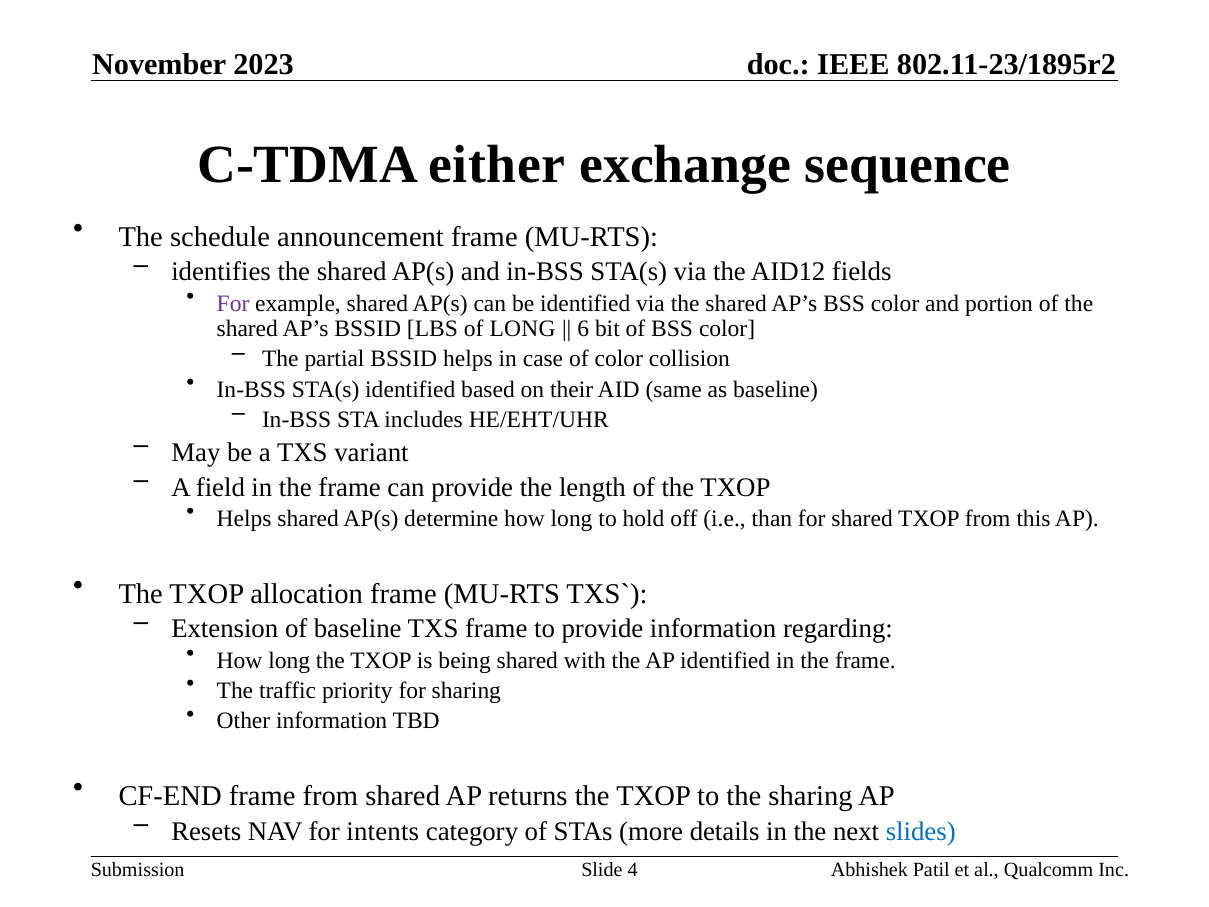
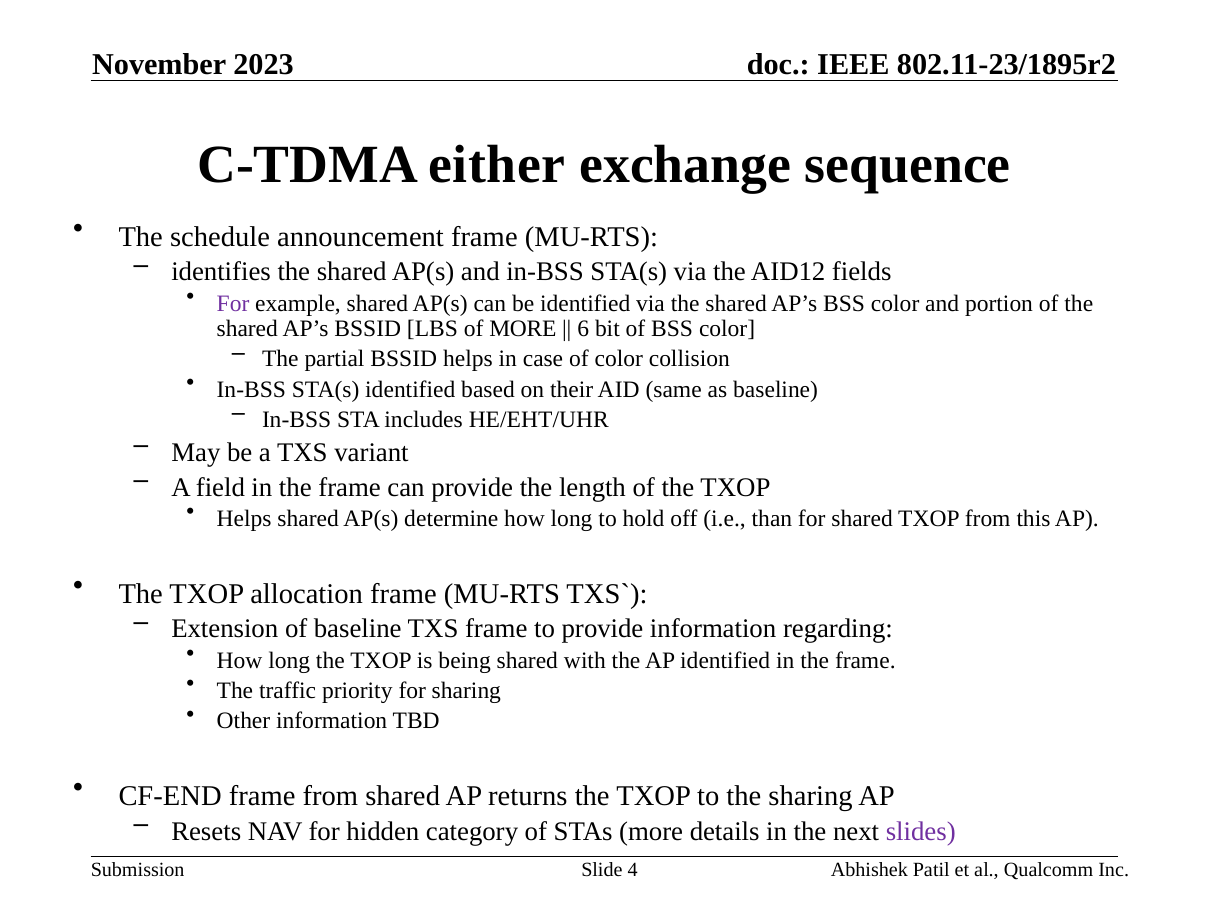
of LONG: LONG -> MORE (523, 329)
intents: intents -> hidden (383, 831)
slides colour: blue -> purple (921, 831)
